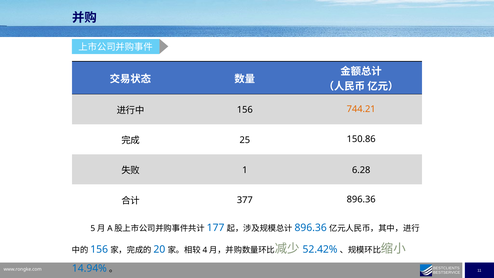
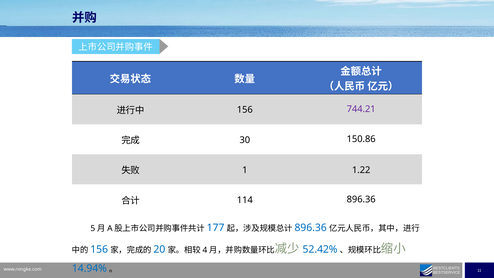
744.21 colour: orange -> purple (361, 109)
25: 25 -> 30 (245, 140)
6.28: 6.28 -> 1.22 (361, 170)
377: 377 -> 114 (245, 200)
